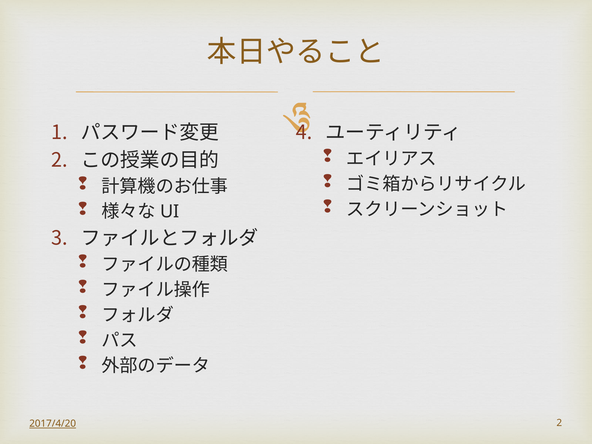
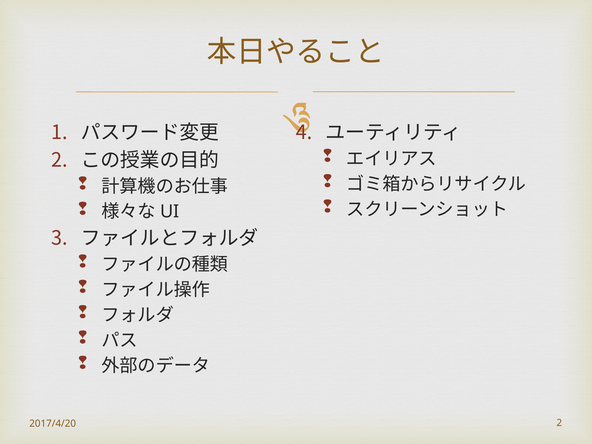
2017/4/20 underline: present -> none (53, 424)
